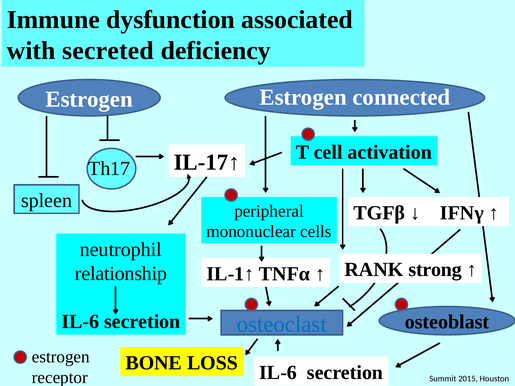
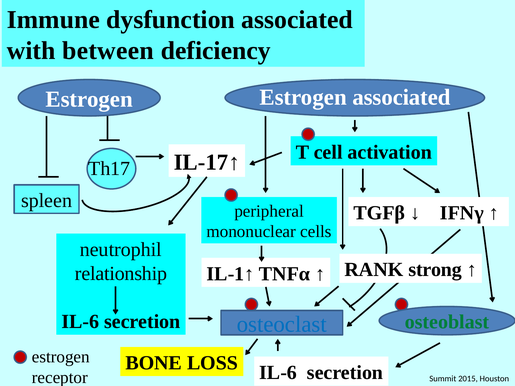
secreted: secreted -> between (108, 51)
Estrogen connected: connected -> associated (401, 97)
osteoblast colour: black -> green (447, 322)
